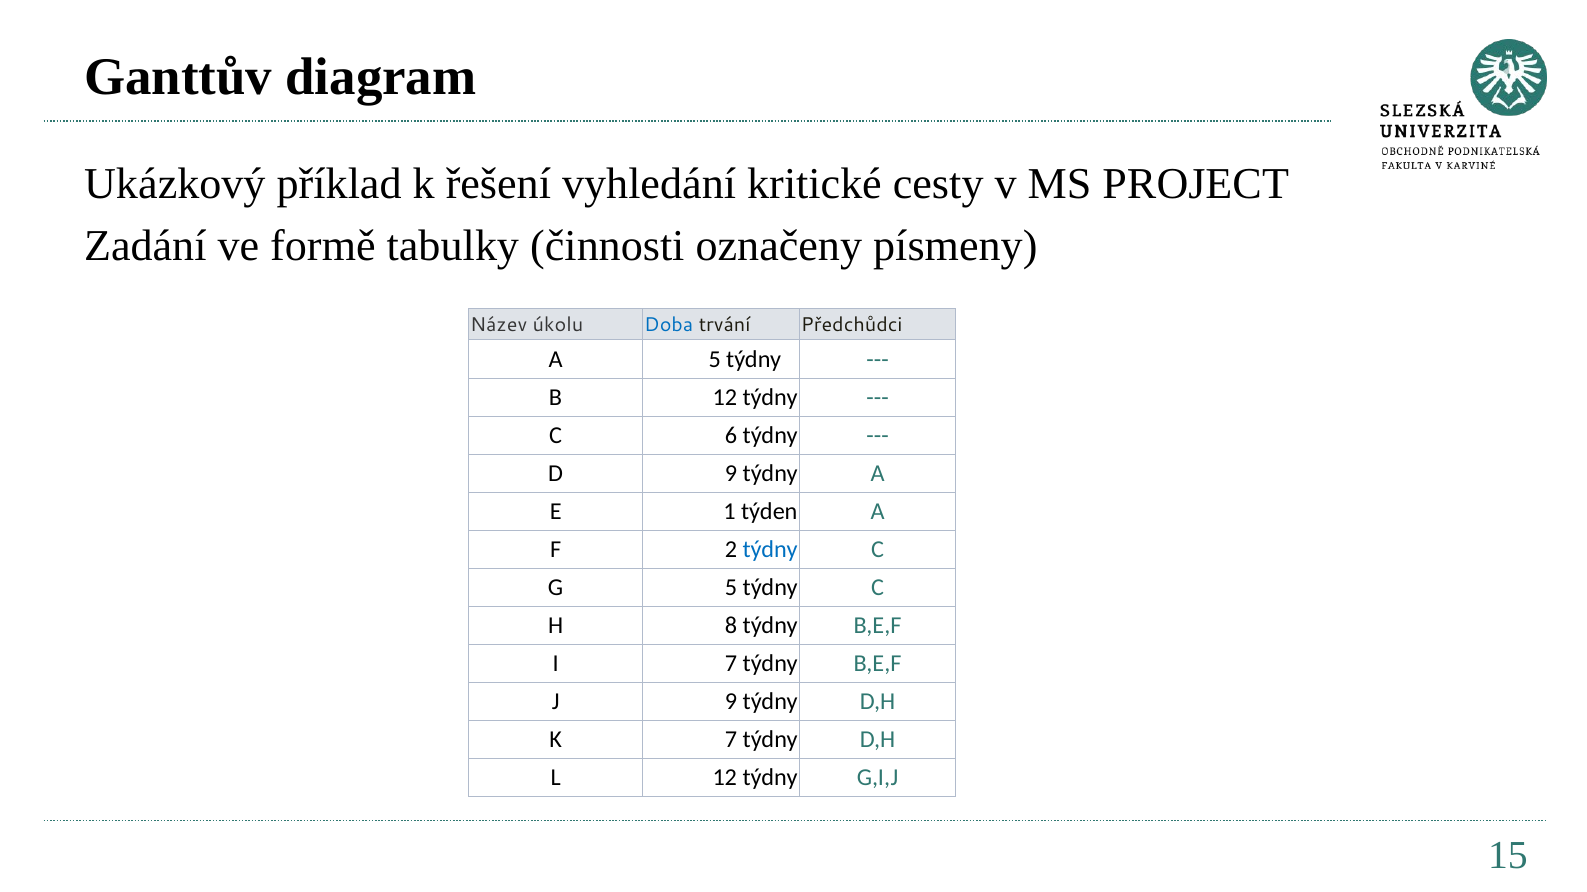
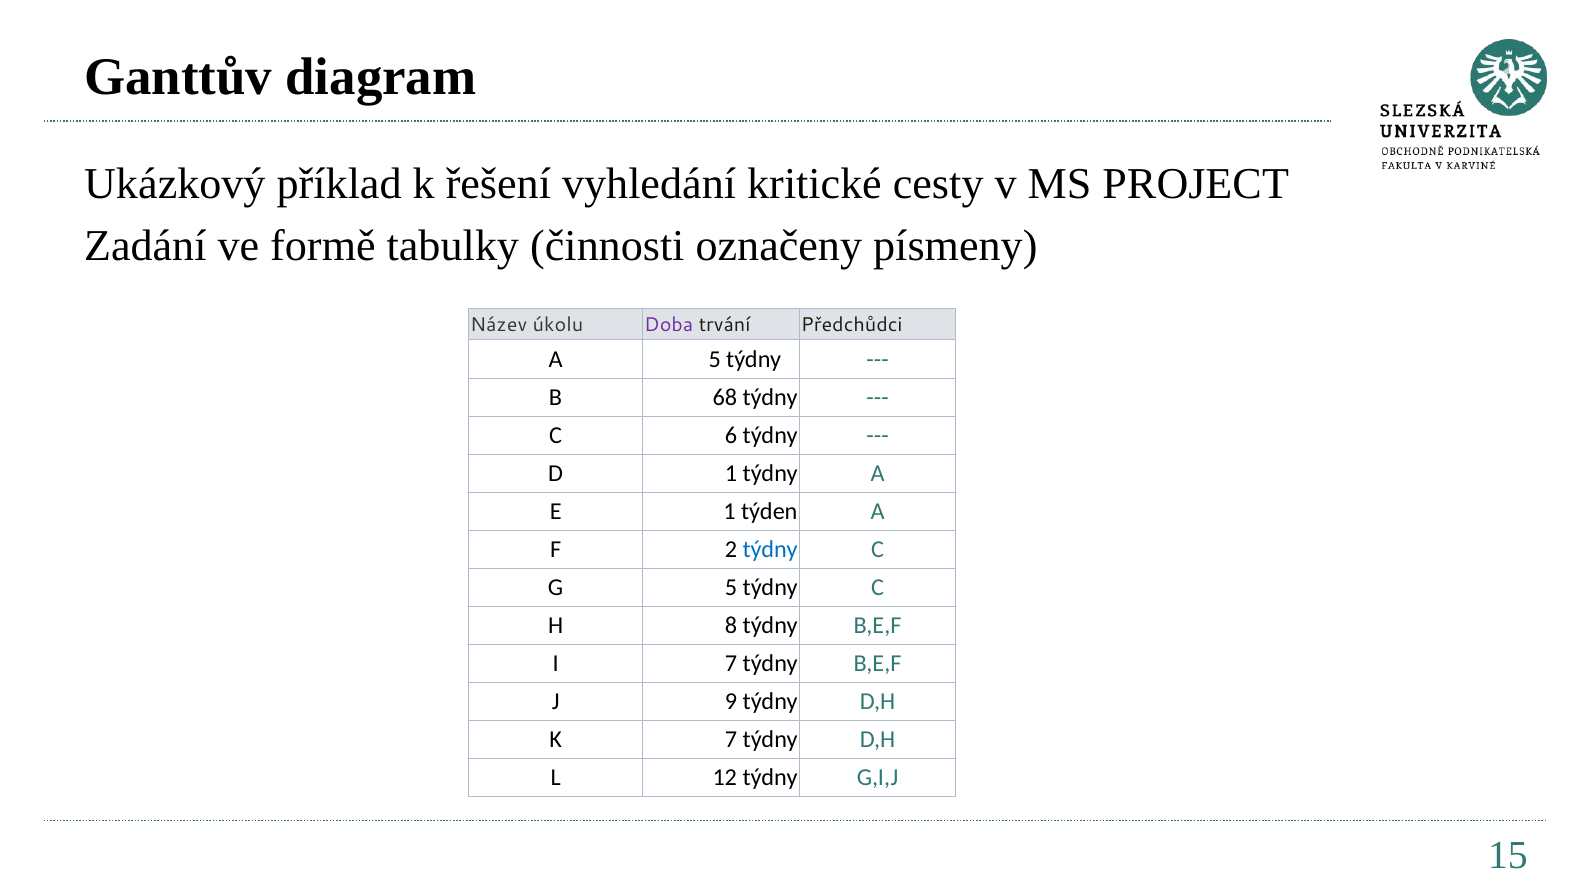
Doba colour: blue -> purple (669, 326)
B 12: 12 -> 68 (725, 398)
D 9: 9 -> 1 (731, 474)
